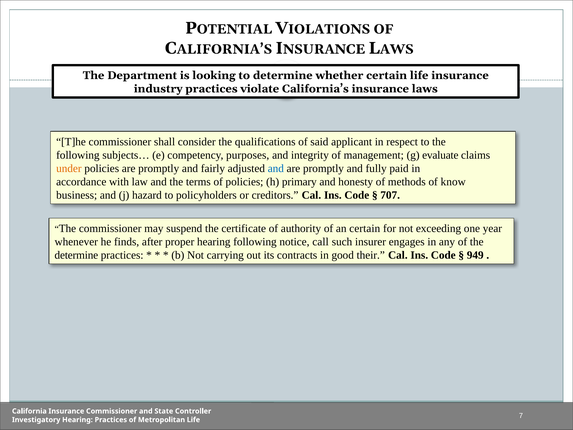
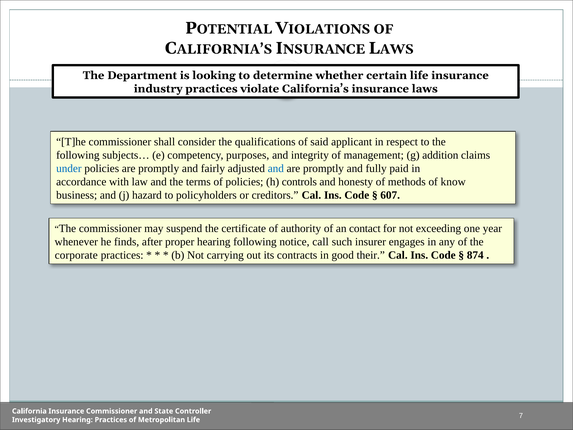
evaluate: evaluate -> addition (440, 155)
under colour: orange -> blue (69, 168)
primary: primary -> controls (299, 182)
707: 707 -> 607 (390, 195)
an certain: certain -> contact (365, 228)
determine: determine -> corporate (76, 255)
949: 949 -> 874 (475, 255)
